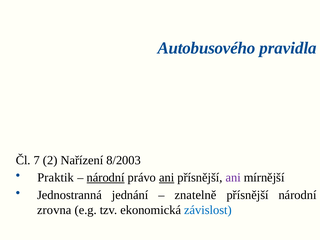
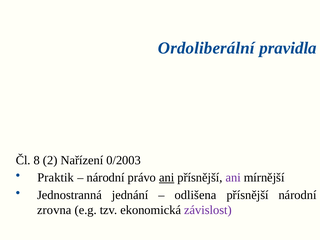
Autobusového: Autobusového -> Ordoliberální (206, 48)
7: 7 -> 8 (37, 160)
8/2003: 8/2003 -> 0/2003 (124, 160)
národní underline: present -> none (106, 178)
znatelně: znatelně -> odlišena (196, 195)
závislost colour: blue -> purple (208, 210)
